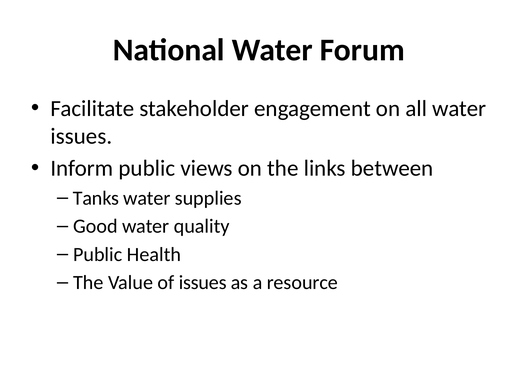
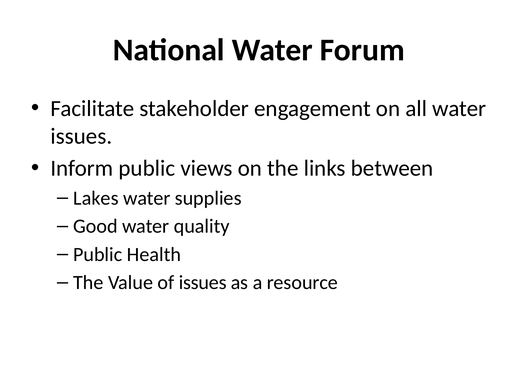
Tanks: Tanks -> Lakes (96, 198)
